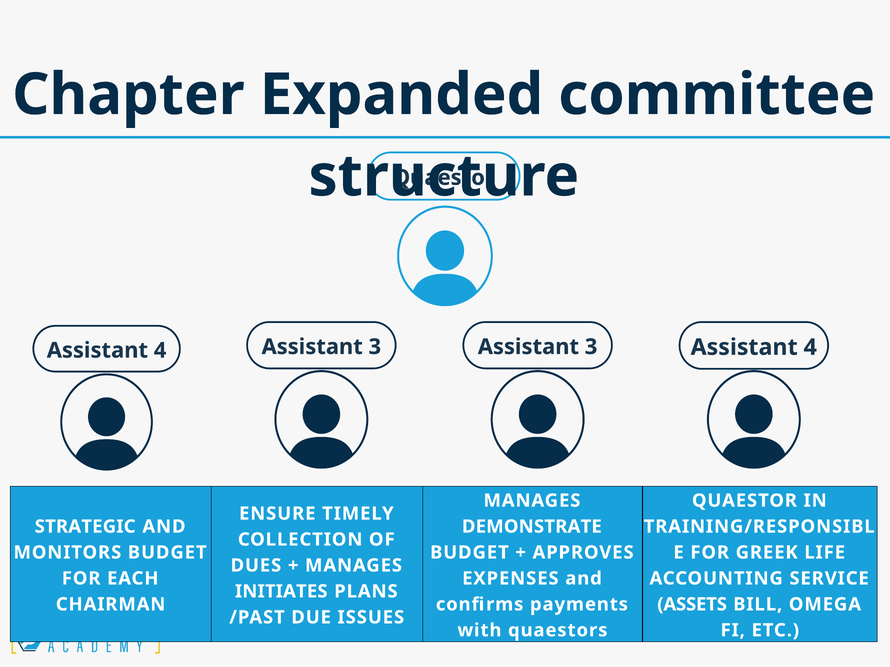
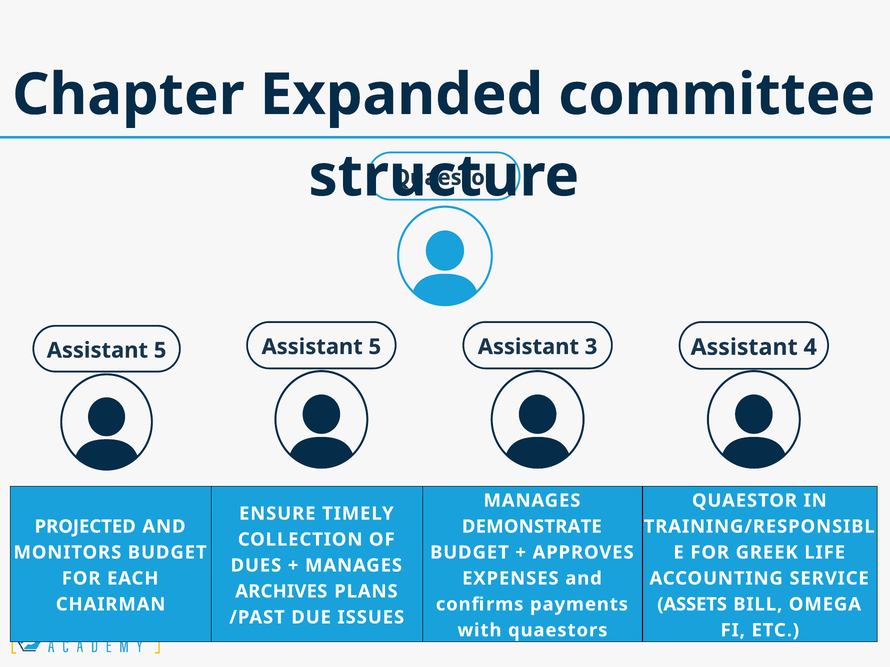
4: 4 -> 5 (160, 351)
3: 3 -> 5 (375, 347)
STRATEGIC: STRATEGIC -> PROJECTED (85, 527)
INITIATES: INITIATES -> ARCHIVES (281, 592)
